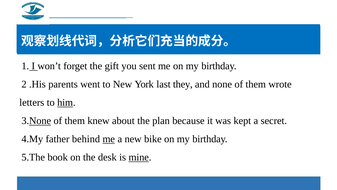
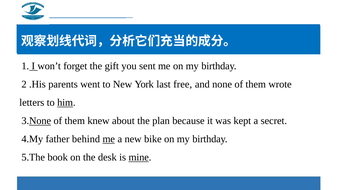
they: they -> free (183, 84)
